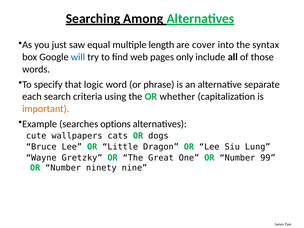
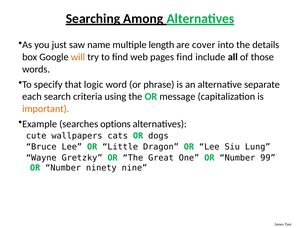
equal: equal -> name (99, 45)
syntax: syntax -> details (266, 45)
will colour: blue -> orange (78, 57)
pages only: only -> find (185, 57)
whether: whether -> message (177, 97)
